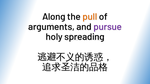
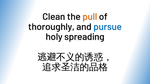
Along: Along -> Clean (54, 17)
arguments: arguments -> thoroughly (51, 27)
pursue colour: purple -> blue (108, 27)
